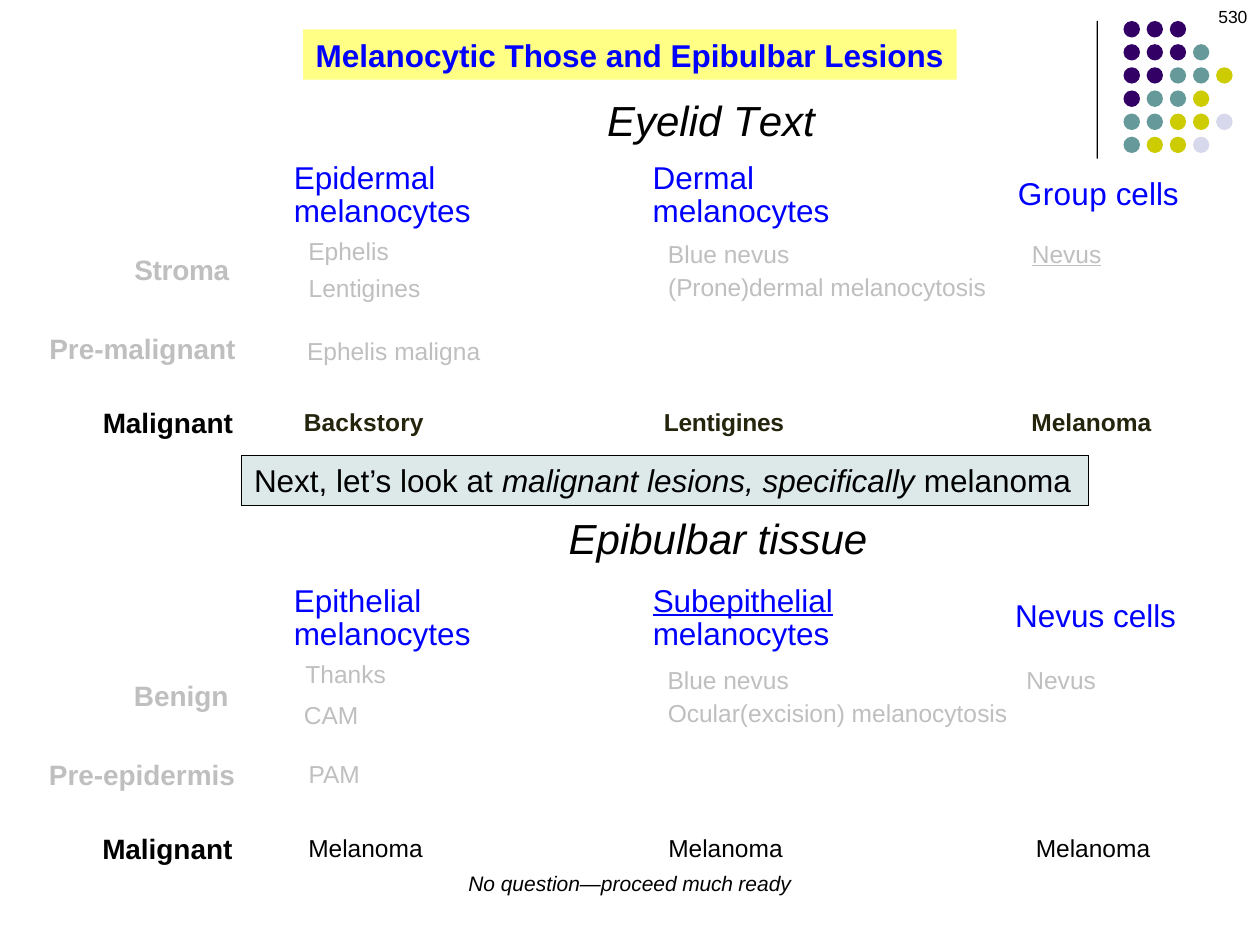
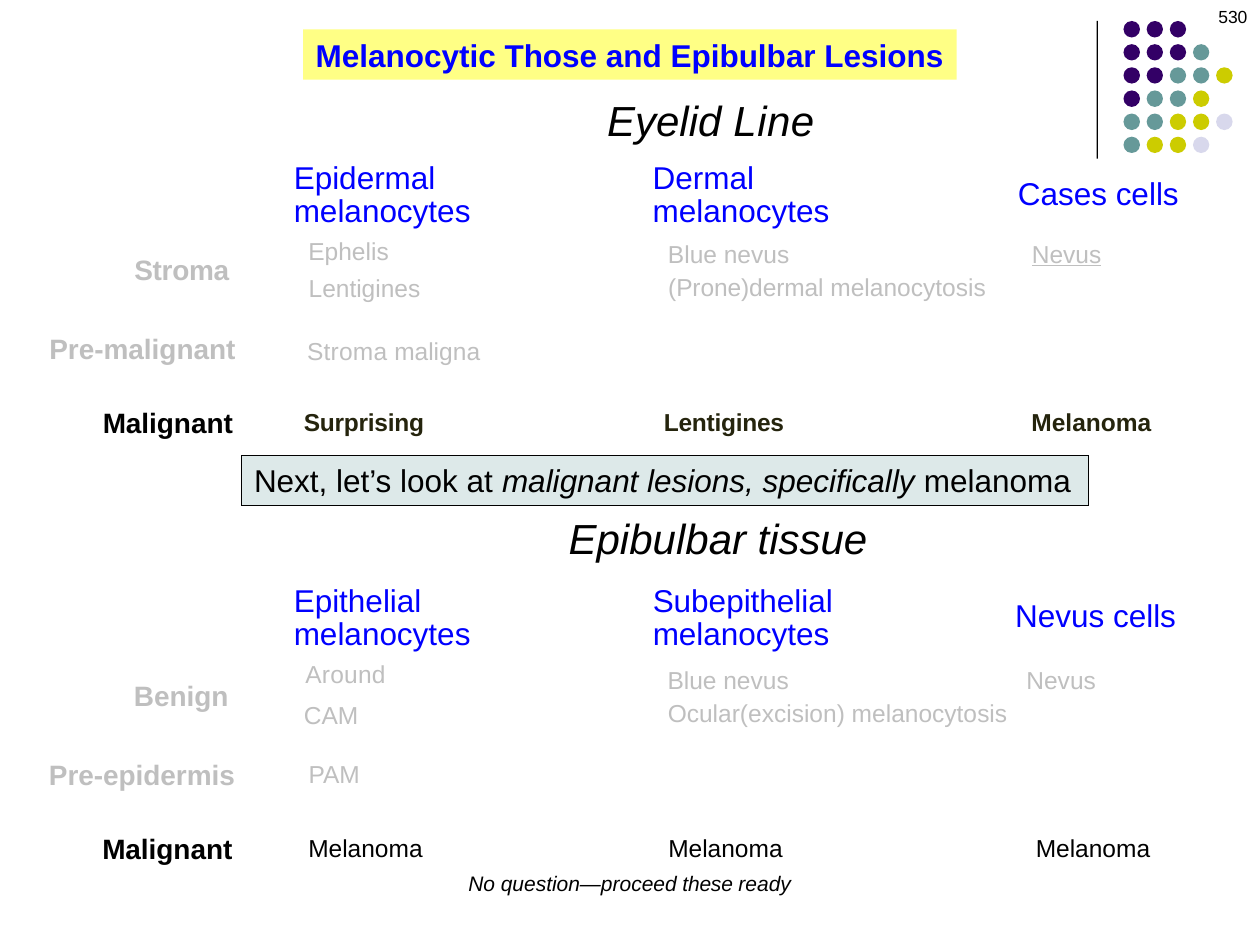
Text: Text -> Line (774, 123)
Group: Group -> Cases (1063, 195)
Ephelis: Ephelis -> Stroma (347, 352)
Backstory: Backstory -> Surprising (364, 423)
Subepithelial underline: present -> none (743, 602)
Thanks: Thanks -> Around (346, 676)
much: much -> these (708, 885)
